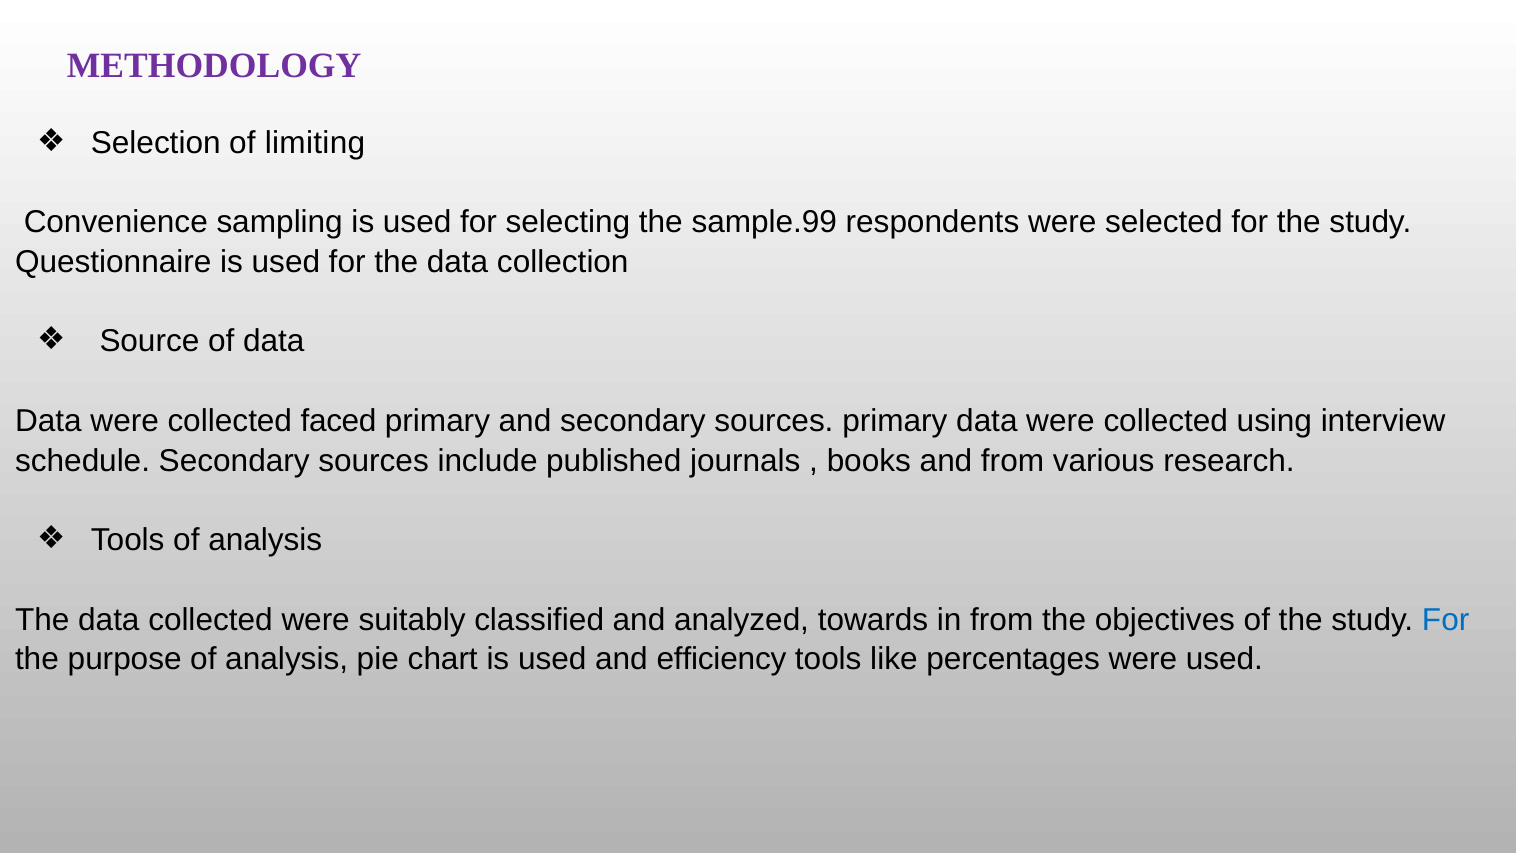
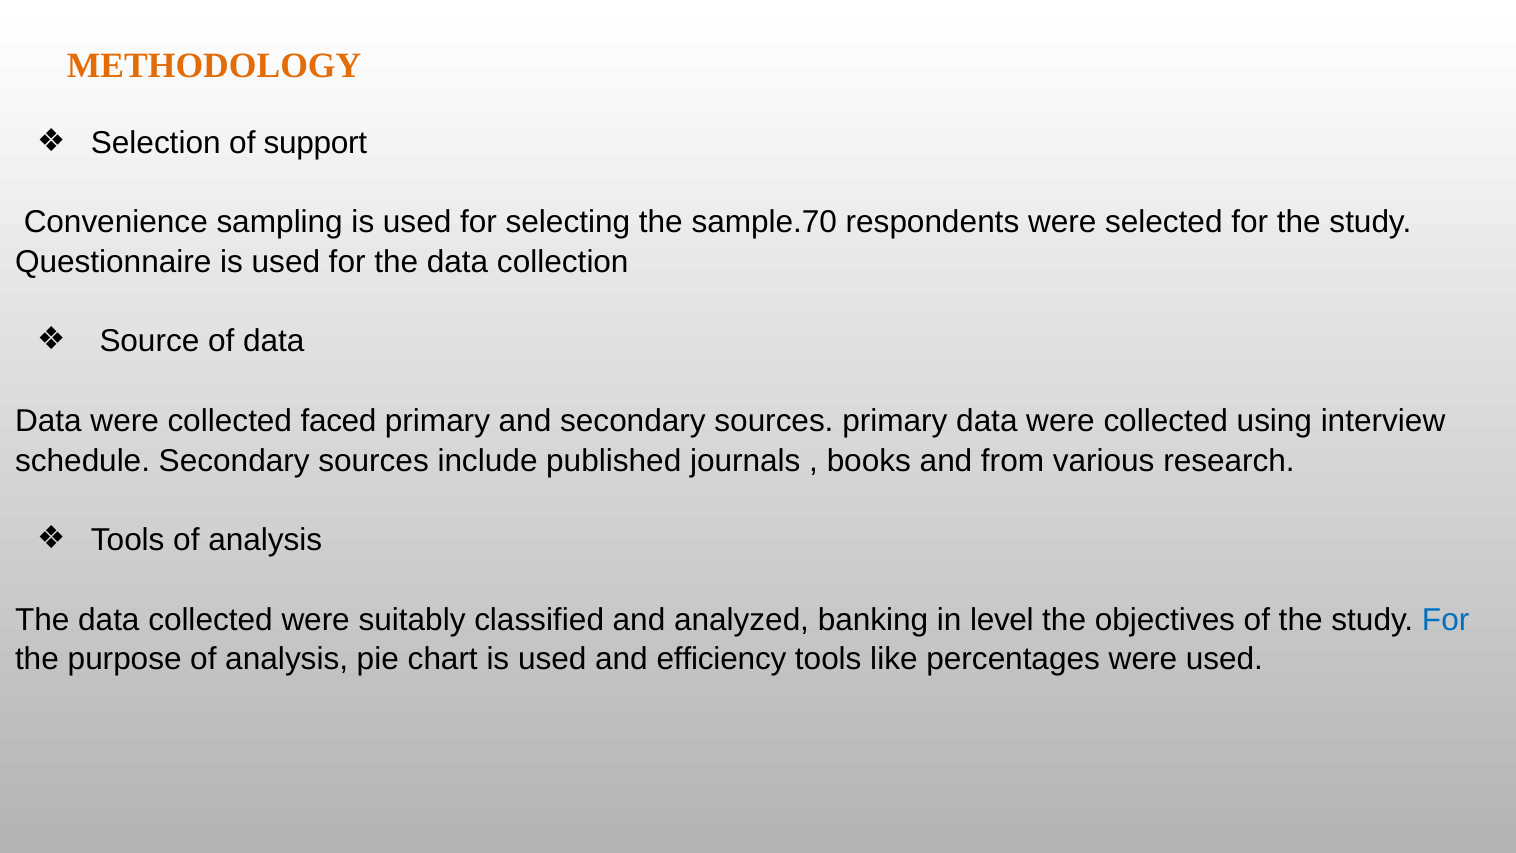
METHODOLOGY colour: purple -> orange (214, 66)
limiting: limiting -> support (315, 143)
sample.99: sample.99 -> sample.70 (764, 222)
towards: towards -> banking (873, 620)
in from: from -> level (1002, 620)
